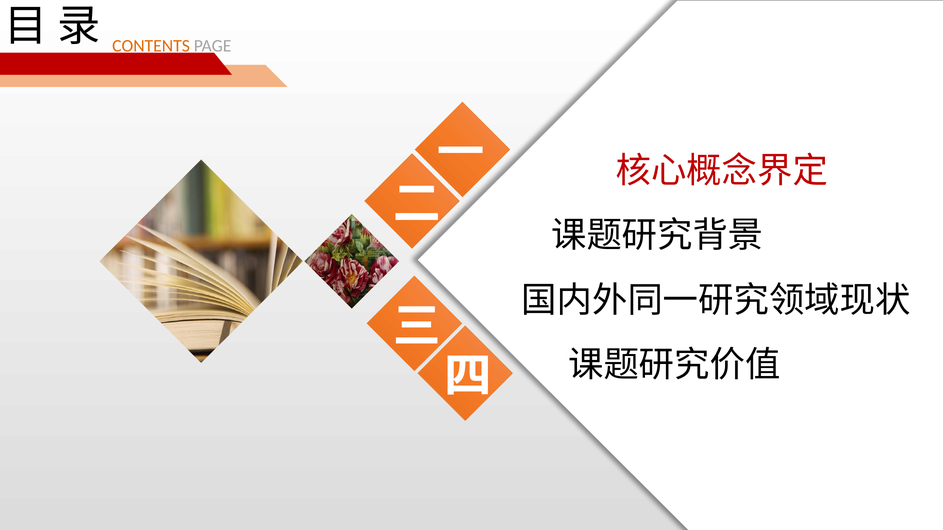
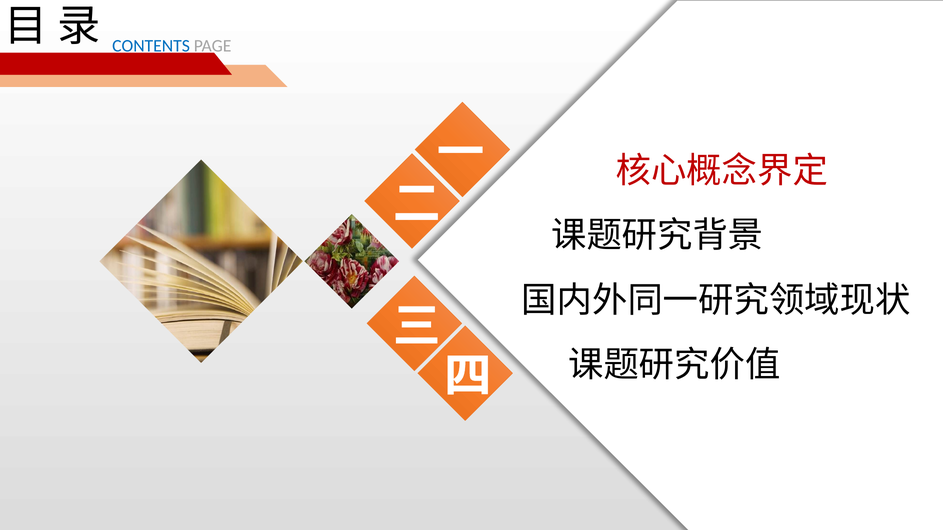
CONTENTS colour: orange -> blue (151, 46)
